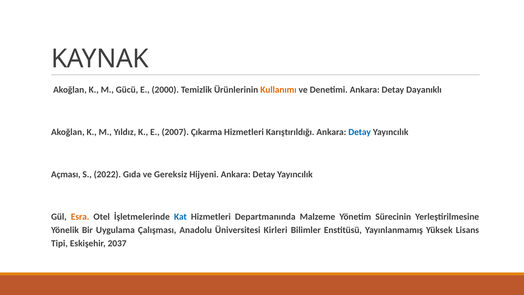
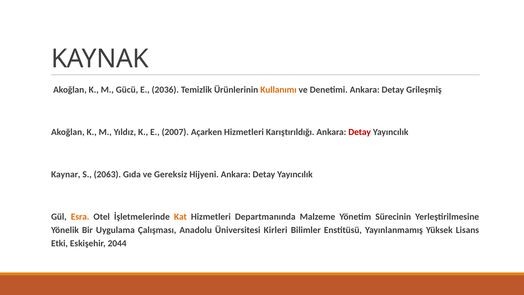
2000: 2000 -> 2036 (165, 90)
Dayanıklı: Dayanıklı -> Grileşmiş (424, 90)
Çıkarma: Çıkarma -> Açarken (206, 132)
Detay colour: blue -> red (360, 132)
Açması: Açması -> Kaynar (66, 174)
2022: 2022 -> 2063 (107, 174)
Kat colour: blue -> orange (180, 217)
Tipi: Tipi -> Etki (59, 243)
2037: 2037 -> 2044 (117, 243)
